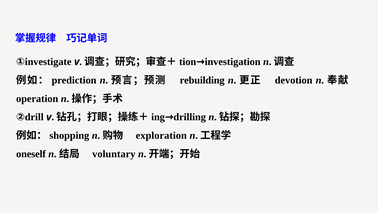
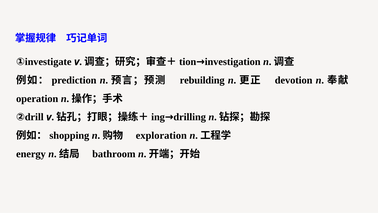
oneself: oneself -> energy (31, 154)
voluntary: voluntary -> bathroom (114, 154)
